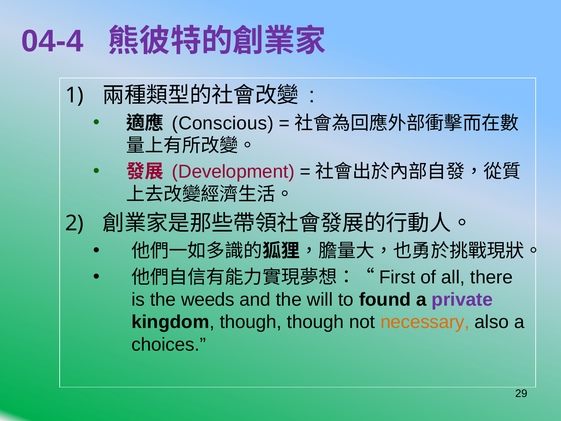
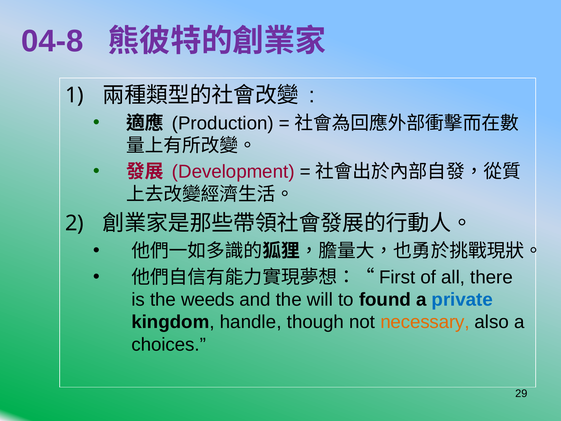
04-4: 04-4 -> 04-8 (52, 41)
Conscious: Conscious -> Production (223, 123)
private colour: purple -> blue (462, 300)
kingdom though: though -> handle (251, 322)
